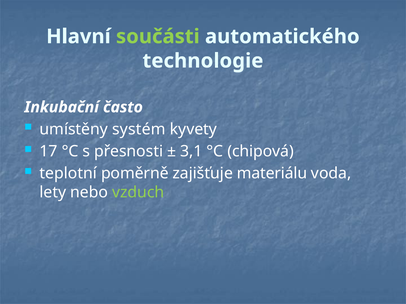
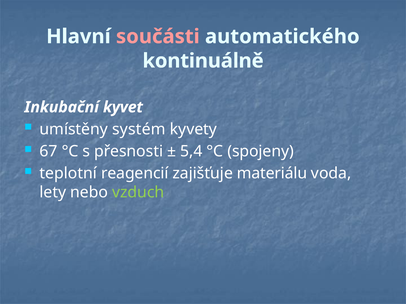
součásti colour: light green -> pink (158, 37)
technologie: technologie -> kontinuálně (203, 61)
často: často -> kyvet (123, 107)
17: 17 -> 67 (49, 152)
3,1: 3,1 -> 5,4 (191, 152)
chipová: chipová -> spojeny (261, 152)
poměrně: poměrně -> reagencií (135, 174)
